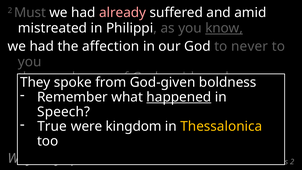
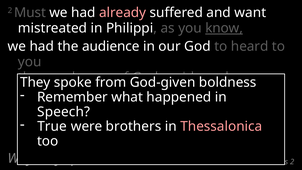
and amid: amid -> want (250, 13)
affection: affection -> audience (111, 46)
never: never -> heard (250, 46)
happened underline: present -> none (179, 97)
kingdom: kingdom -> brothers (134, 126)
Thessalonica colour: yellow -> pink (221, 126)
